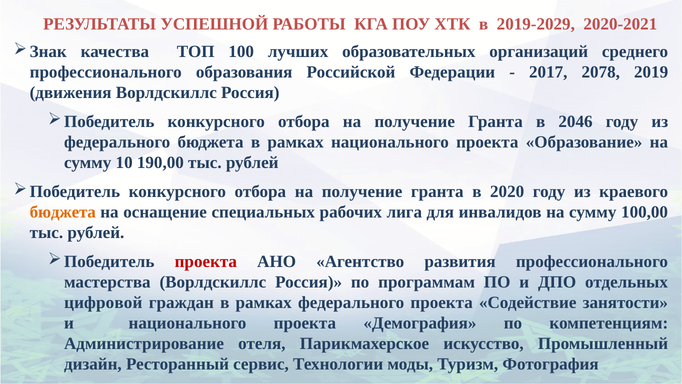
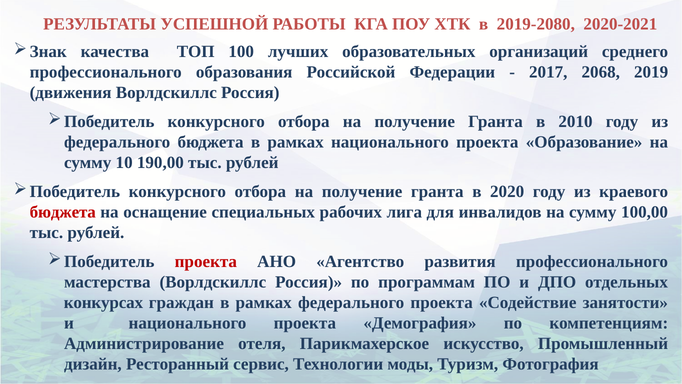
2019-2029: 2019-2029 -> 2019-2080 (536, 24)
2078: 2078 -> 2068 (601, 72)
2046: 2046 -> 2010 (576, 122)
бюджета colour: orange -> red (63, 212)
цифровой: цифровой -> конкурсах (103, 302)
